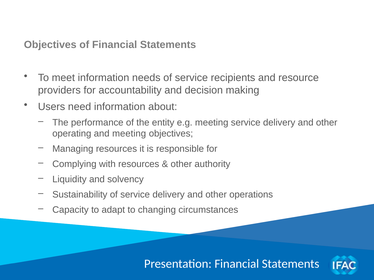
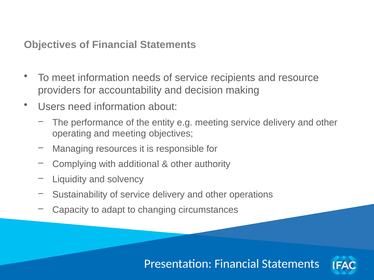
with resources: resources -> additional (139, 164)
